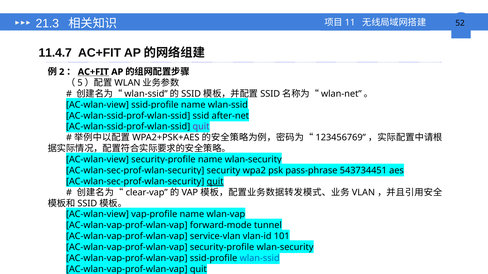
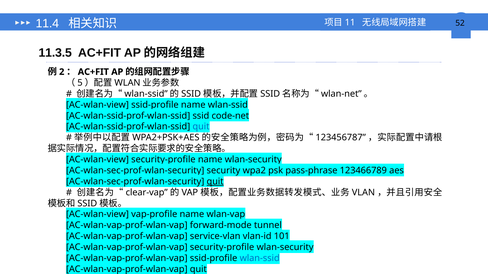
21.3: 21.3 -> 11.4 (47, 23)
11.4.7: 11.4.7 -> 11.3.5 (55, 53)
AC+FIT underline: present -> none (93, 72)
after-net: after-net -> code-net (230, 116)
quit colour: purple -> blue (201, 127)
123456769: 123456769 -> 123456787 (341, 138)
543734451: 543734451 -> 123466789 (363, 171)
